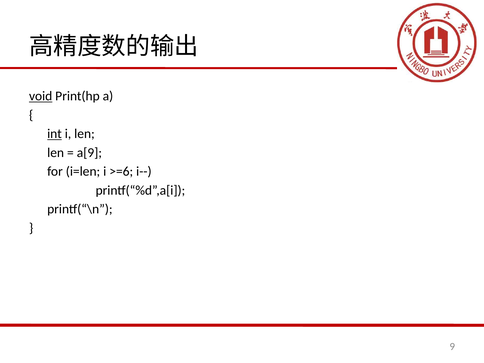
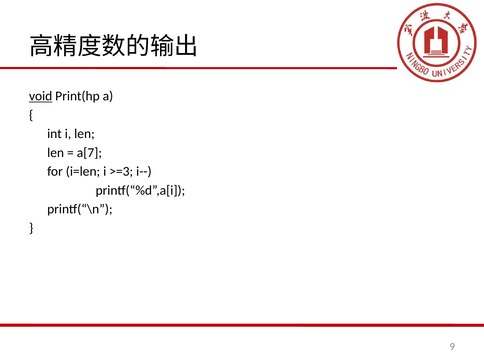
int underline: present -> none (54, 134)
a[9: a[9 -> a[7 (89, 153)
>=6: >=6 -> >=3 (121, 171)
